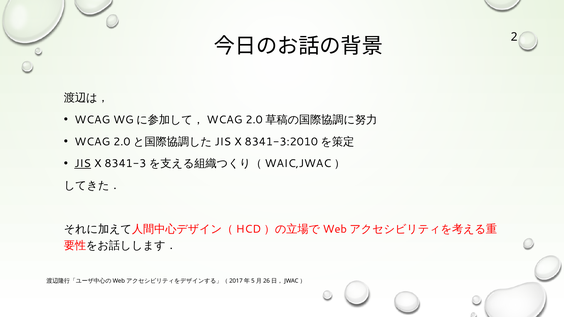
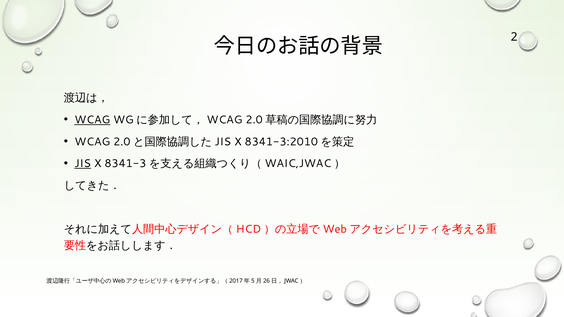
WCAG underline: none -> present (92, 120)
